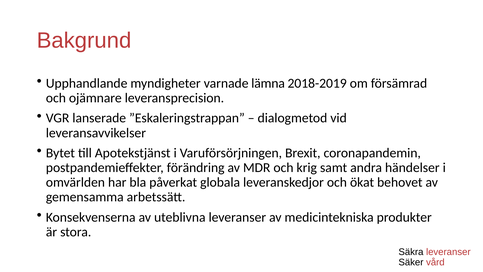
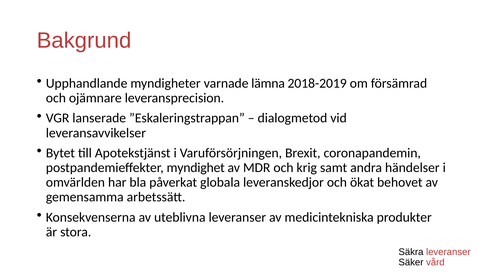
förändring: förändring -> myndighet (196, 168)
